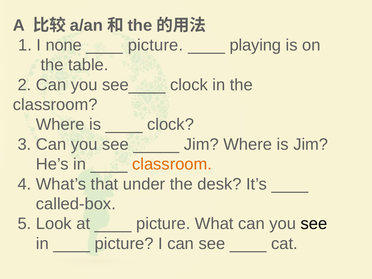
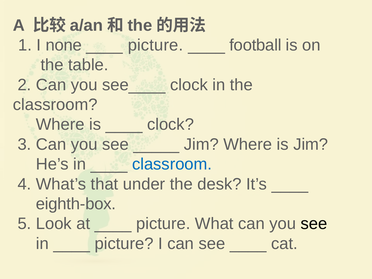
playing: playing -> football (255, 45)
classroom colour: orange -> blue (172, 164)
called-box: called-box -> eighth-box (76, 204)
